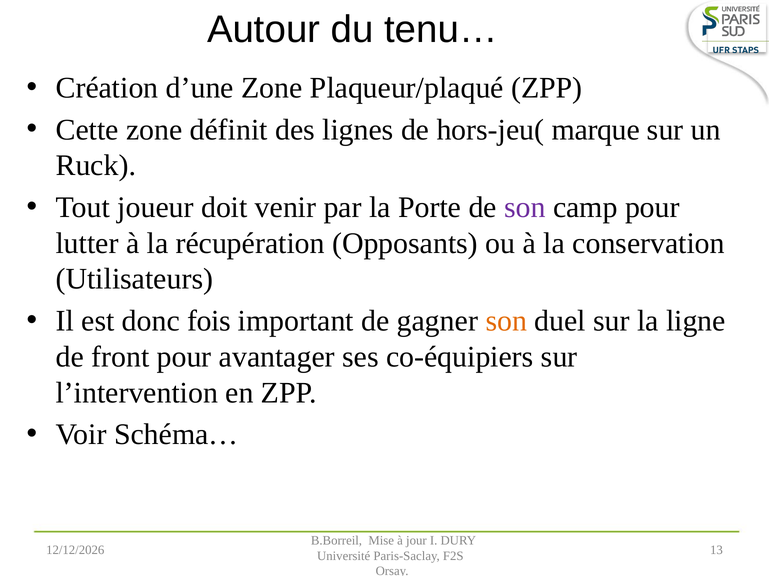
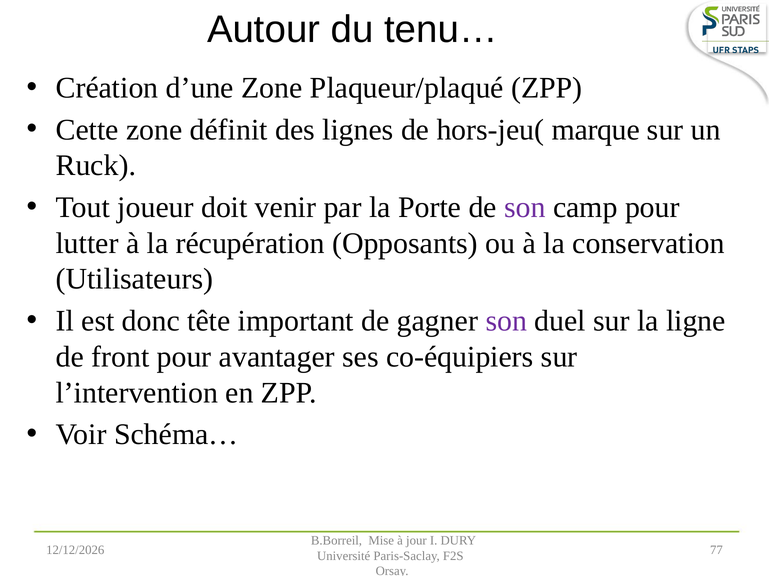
fois: fois -> tête (209, 321)
son colour: orange -> purple (506, 321)
13: 13 -> 77 (716, 551)
